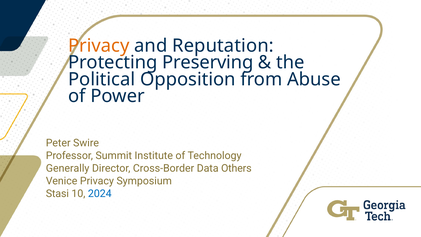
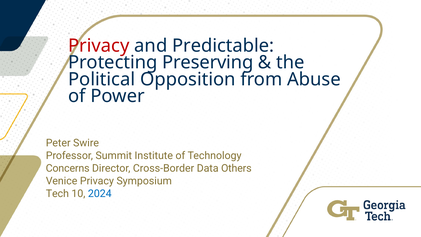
Privacy colour: orange -> red (99, 46)
Reputation: Reputation -> Predictable (223, 46)
Generally: Generally -> Concerns (68, 168)
Stasi: Stasi -> Tech (57, 193)
